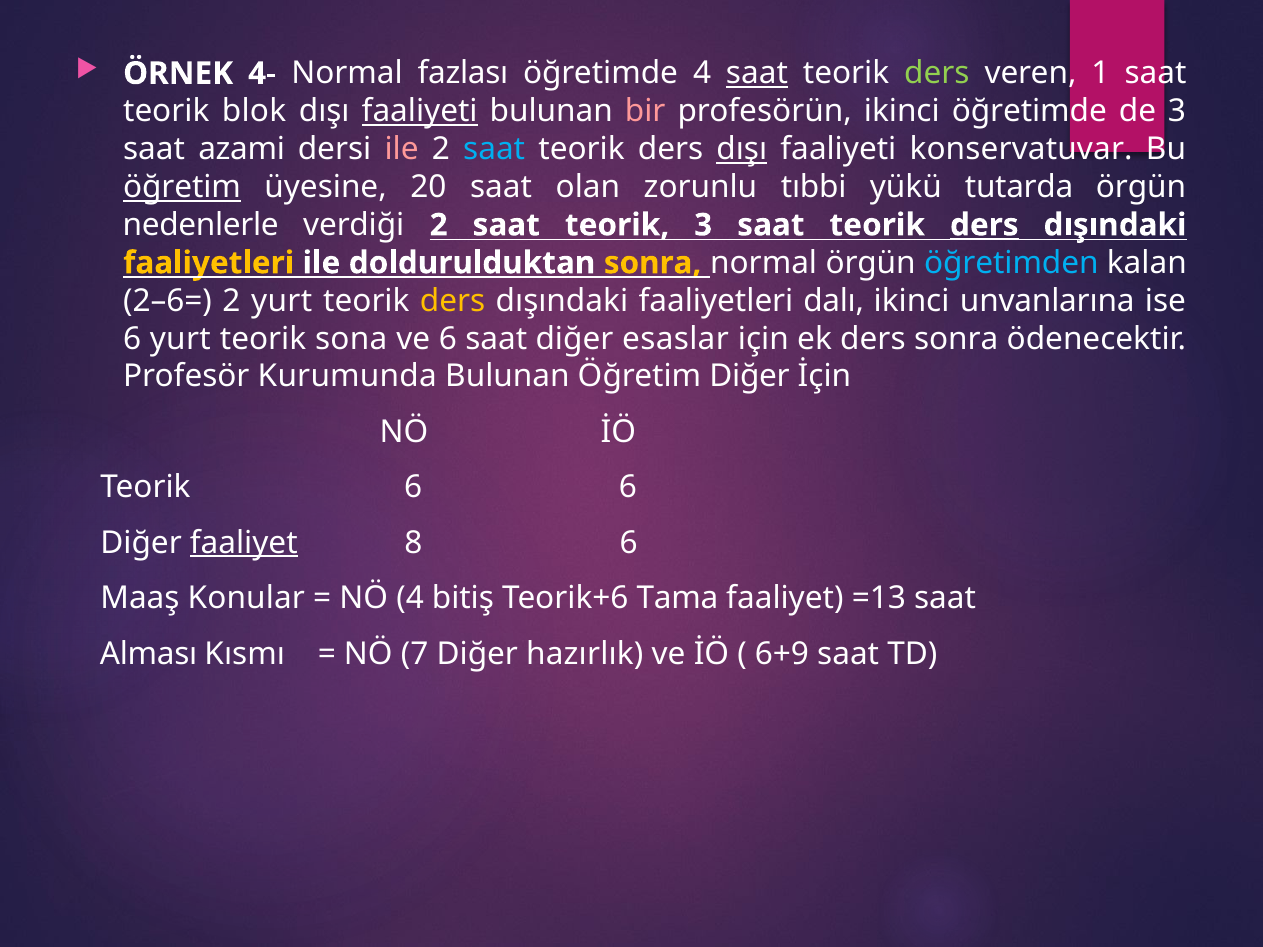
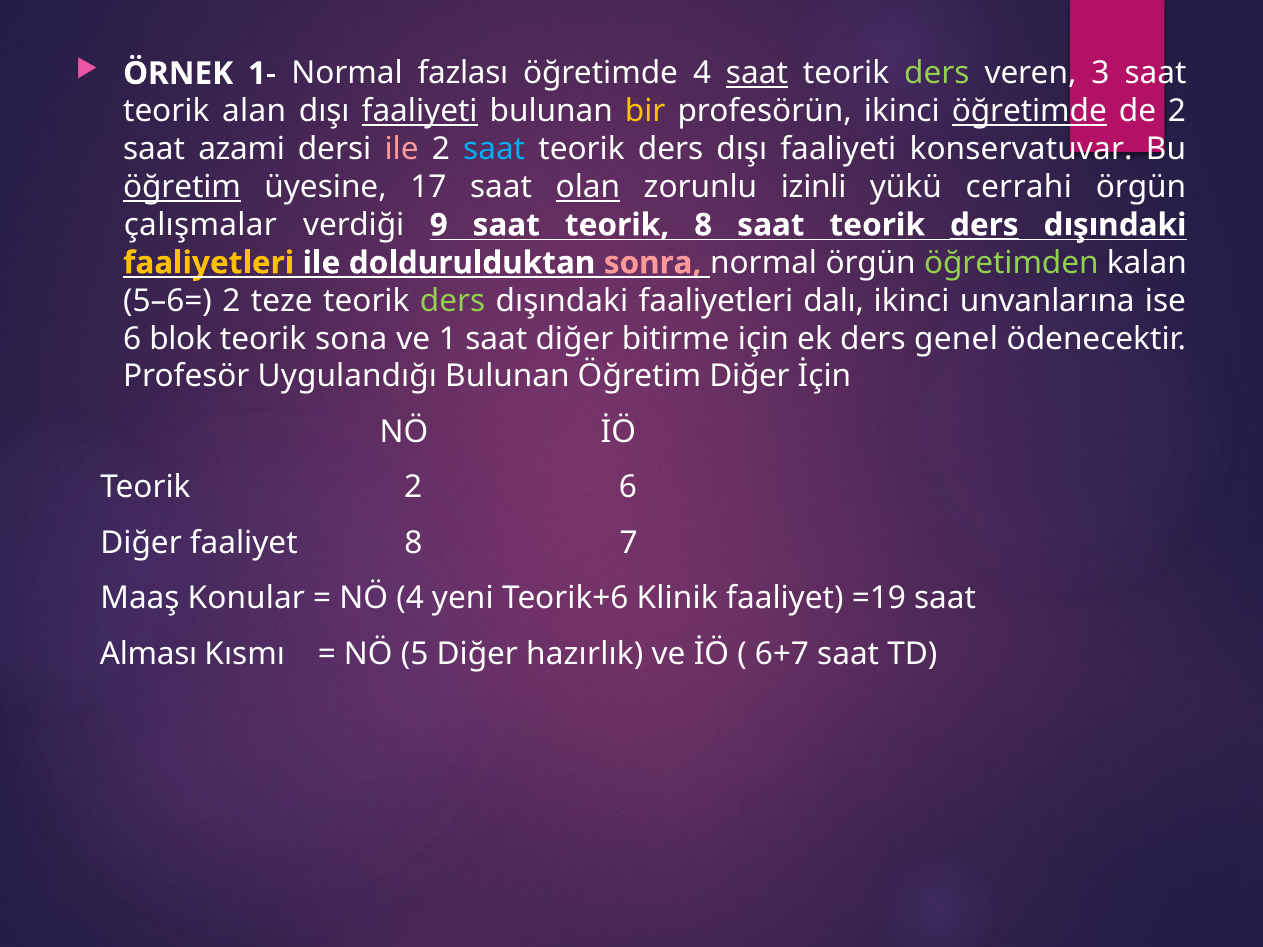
4-: 4- -> 1- (262, 74)
1: 1 -> 3 (1101, 74)
blok: blok -> alan (254, 111)
bir colour: pink -> yellow (645, 111)
öğretimde underline: none -> present (1029, 111)
de 3: 3 -> 2 (1177, 111)
dışı underline: present -> none (742, 149)
20: 20 -> 17 (428, 187)
olan underline: none -> present (588, 187)
tıbbi: tıbbi -> izinli (814, 187)
tutarda: tutarda -> cerrahi (1019, 187)
nedenlerle: nedenlerle -> çalışmalar (200, 225)
verdiği 2: 2 -> 9 (439, 225)
teorik 3: 3 -> 8 (703, 225)
sonra colour: yellow -> pink (653, 263)
öğretimden colour: light blue -> light green (1011, 263)
2–6=: 2–6= -> 5–6= (168, 301)
2 yurt: yurt -> teze (282, 301)
ders colour: yellow -> light green (453, 301)
6 yurt: yurt -> blok (181, 339)
ve 6: 6 -> 1 (448, 339)
esaslar: esaslar -> bitirme (676, 339)
ders sonra: sonra -> genel (956, 339)
Kurumunda: Kurumunda -> Uygulandığı (347, 377)
Teorik 6: 6 -> 2 (413, 488)
faaliyet underline: present -> none (244, 543)
8 6: 6 -> 7 (629, 543)
bitiş: bitiş -> yeni (463, 598)
Tama: Tama -> Klinik (677, 598)
=13: =13 -> =19 (879, 598)
7: 7 -> 5 (415, 654)
6+9: 6+9 -> 6+7 (782, 654)
